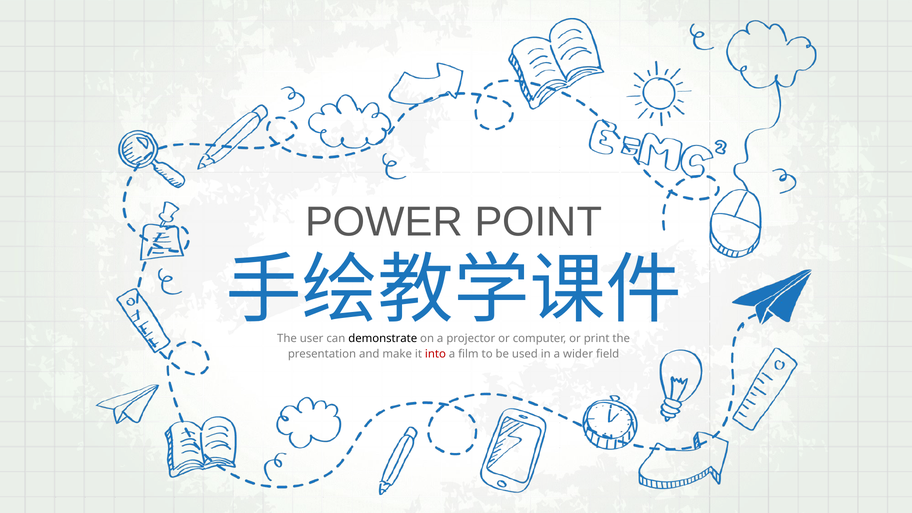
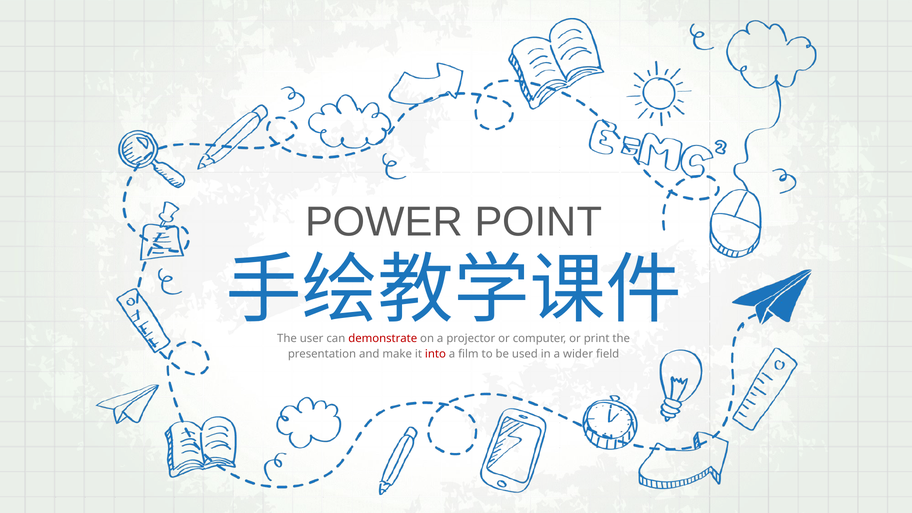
demonstrate colour: black -> red (383, 339)
